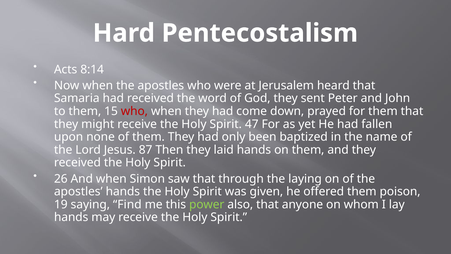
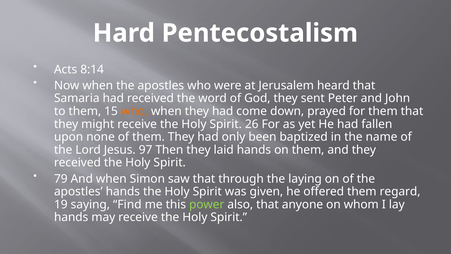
who colour: red -> orange (134, 111)
47: 47 -> 26 (252, 124)
87: 87 -> 97 (146, 150)
26: 26 -> 79 (61, 179)
poison: poison -> regard (400, 191)
